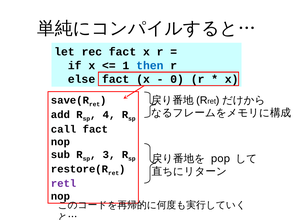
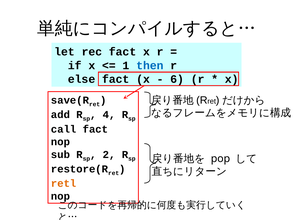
0: 0 -> 6 (177, 79)
3: 3 -> 2 (109, 154)
retl colour: purple -> orange (64, 183)
